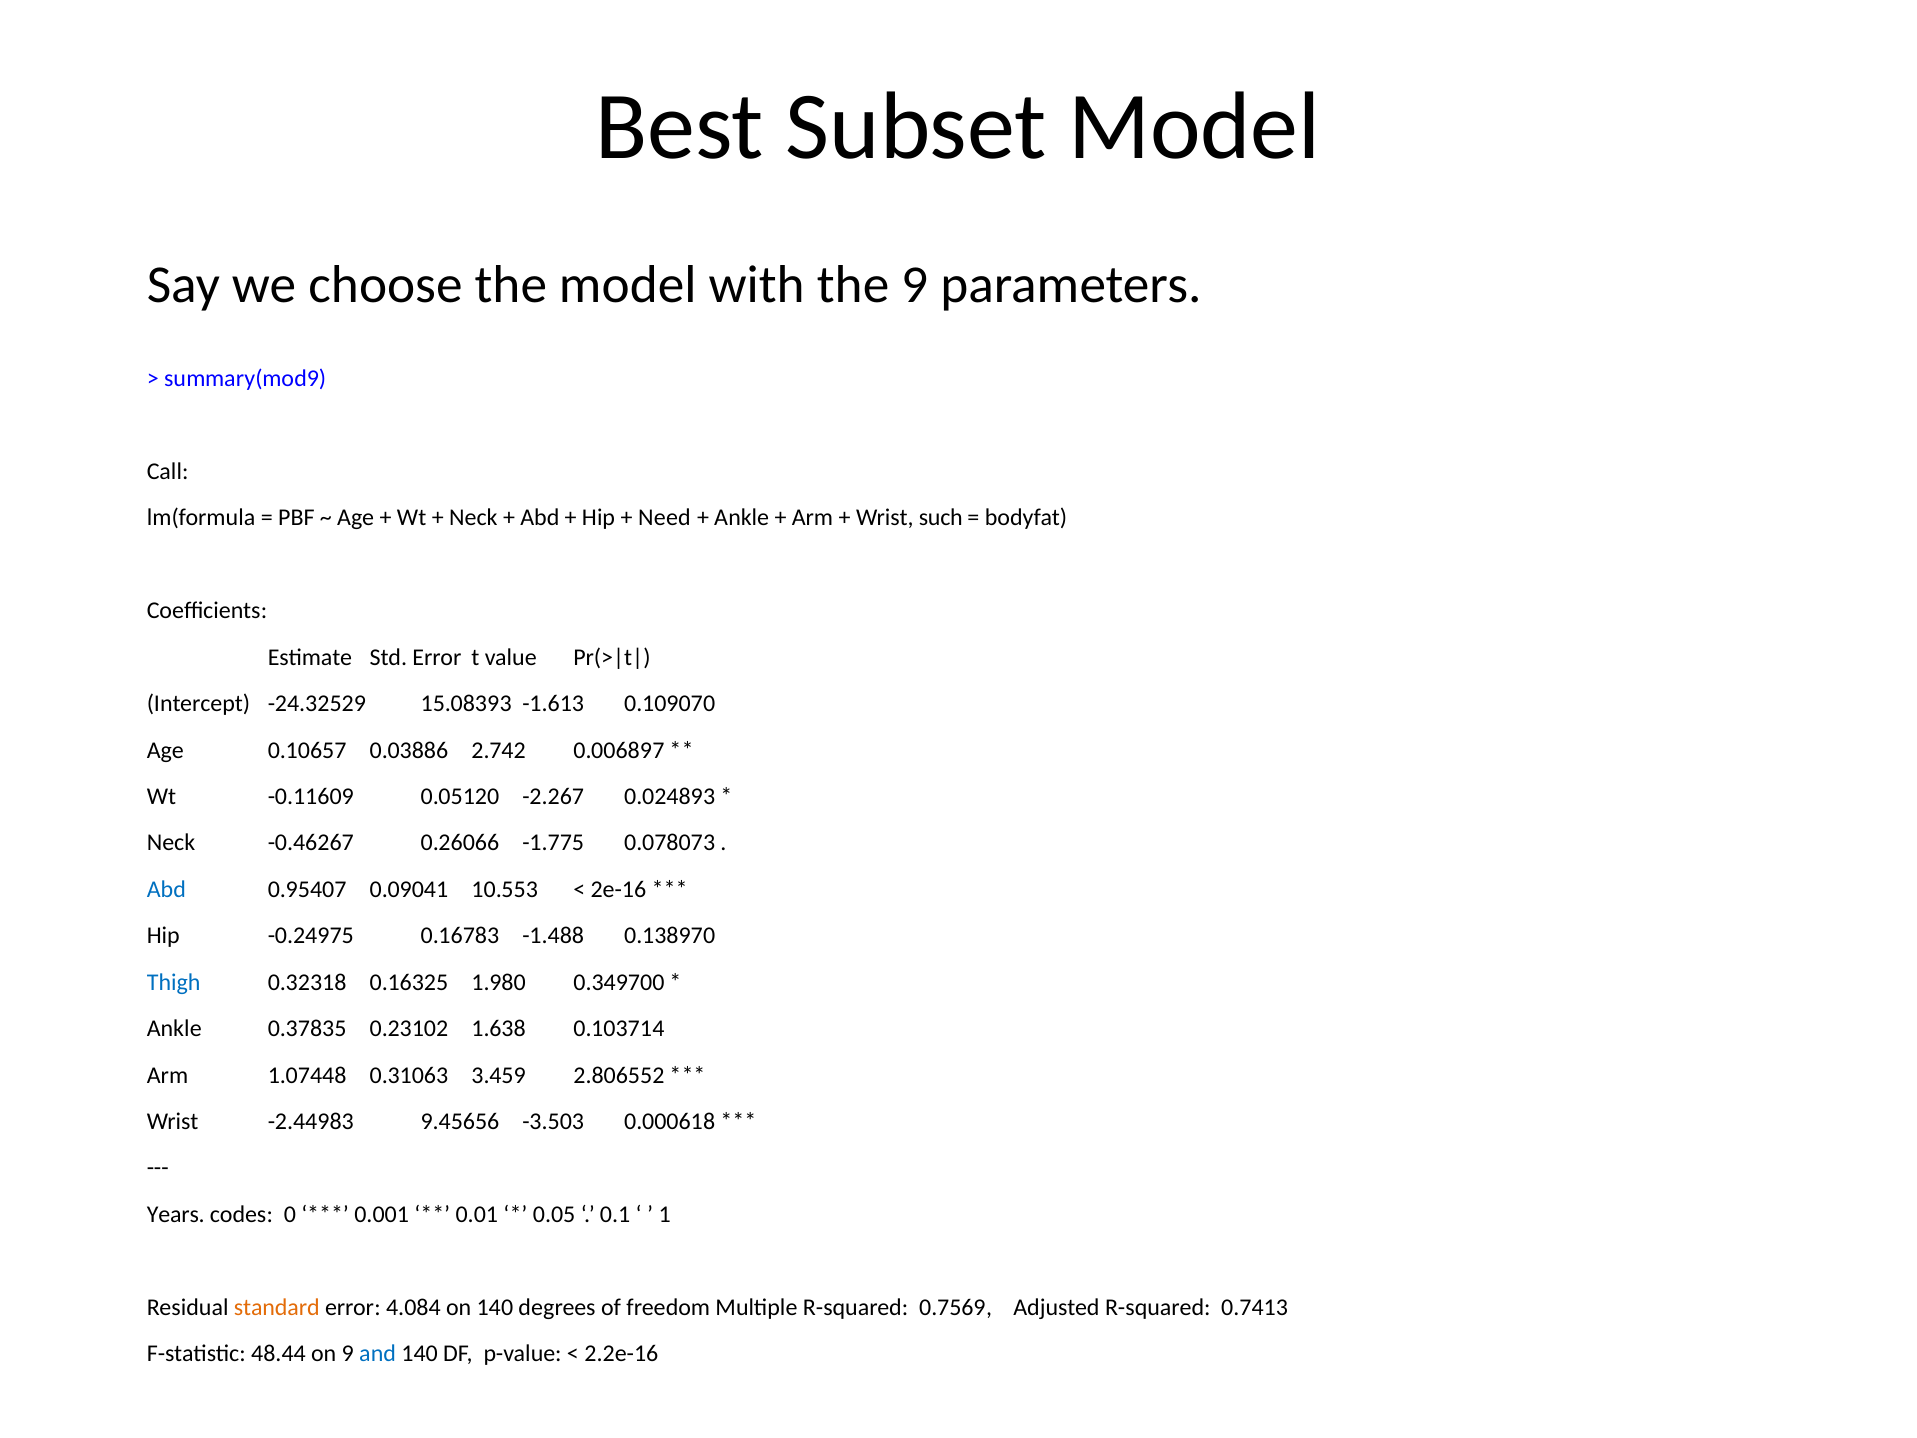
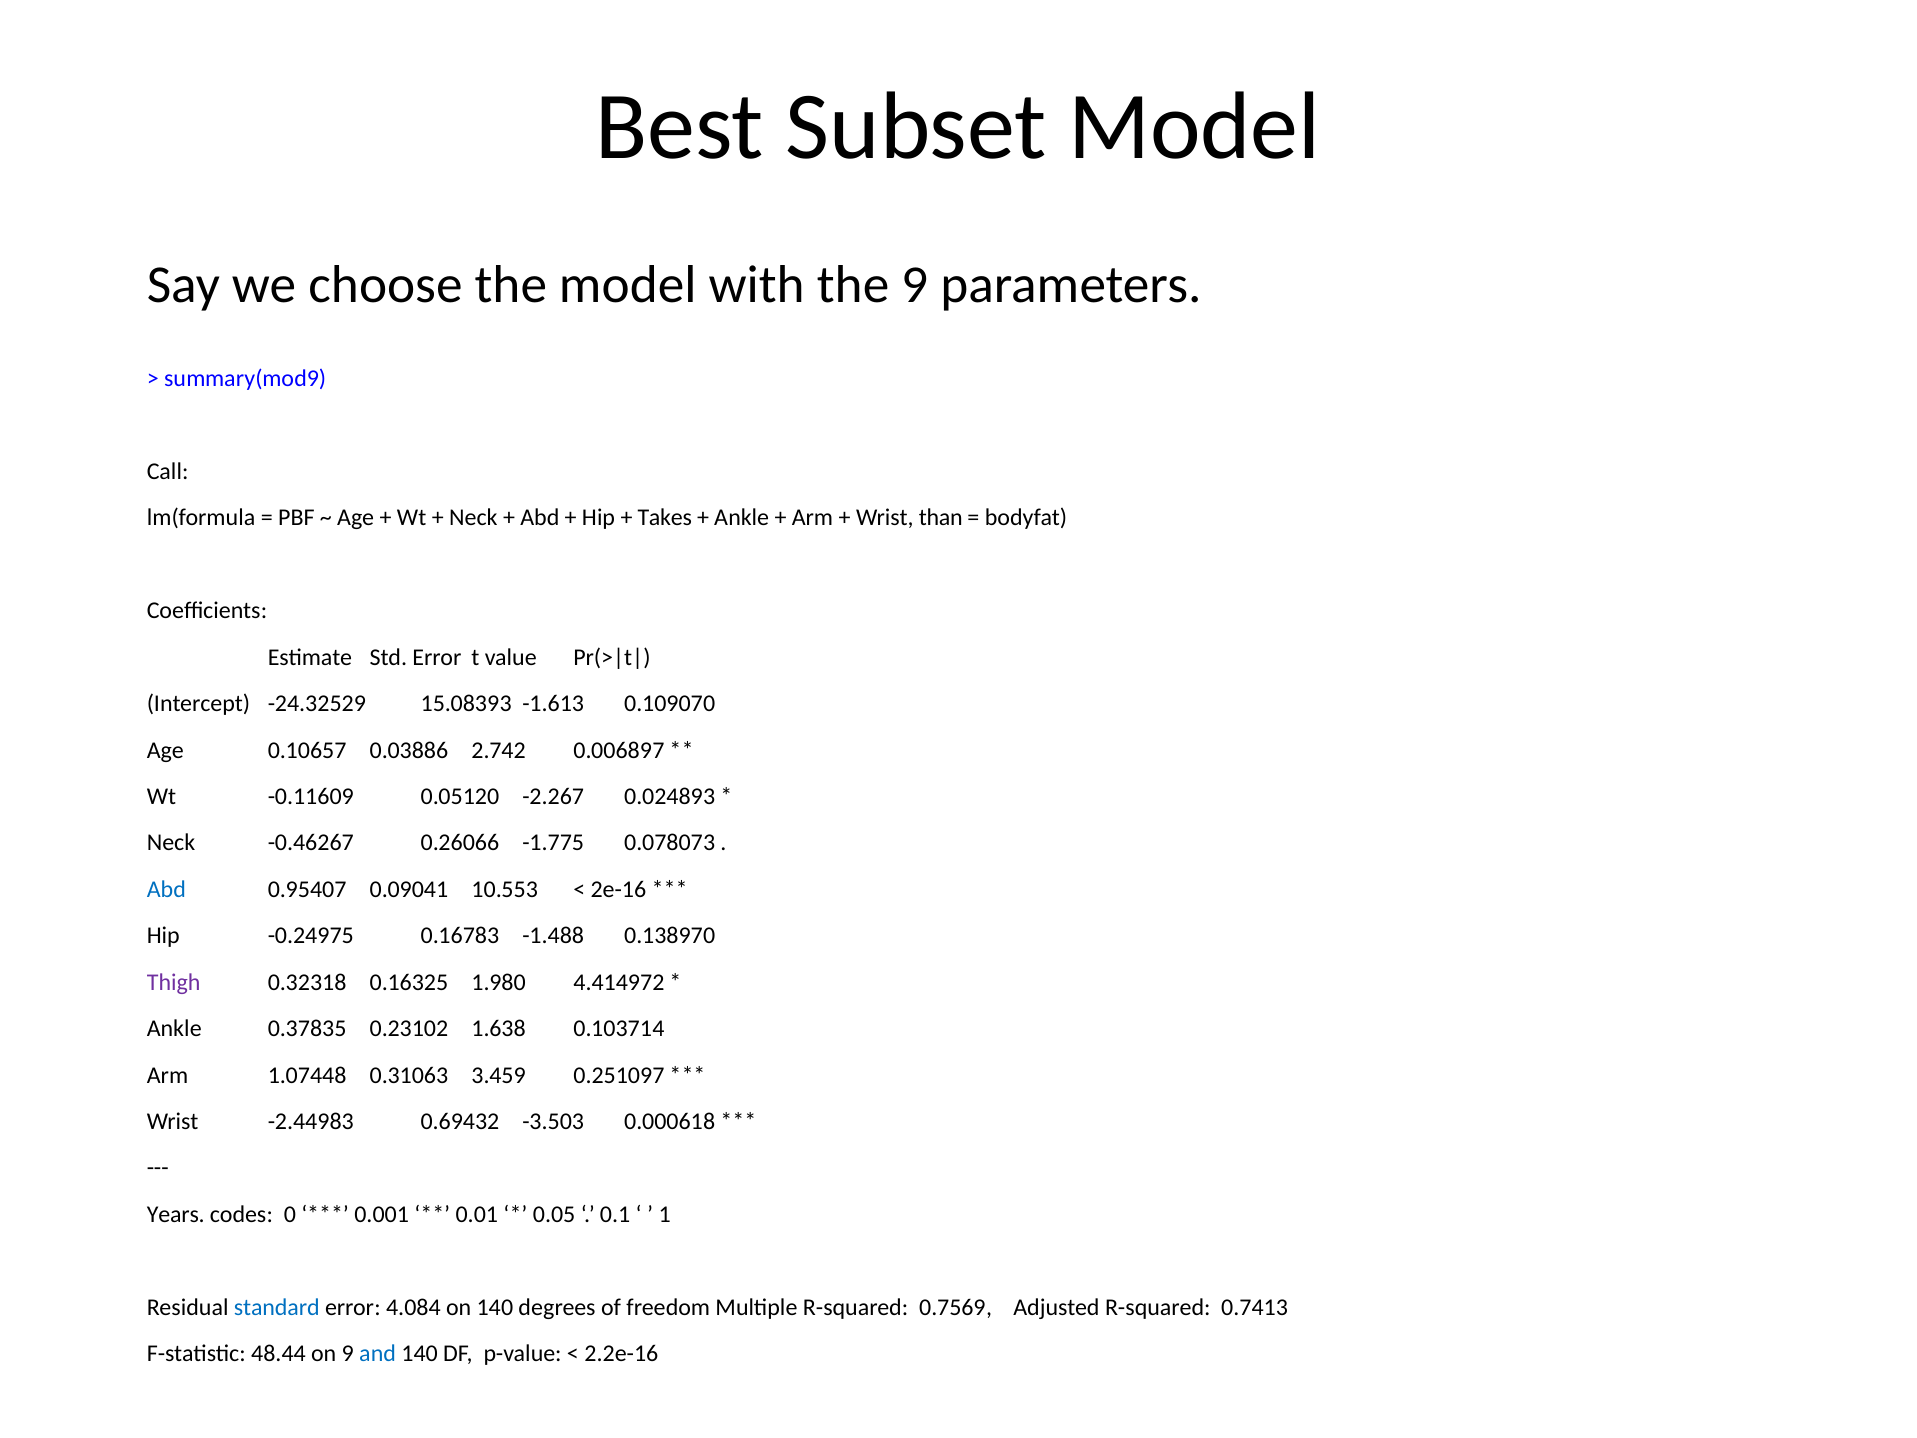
Need: Need -> Takes (665, 518)
such: such -> than (941, 518)
Thigh colour: blue -> purple (174, 982)
0.349700: 0.349700 -> 4.414972 (619, 982)
2.806552: 2.806552 -> 0.251097 (619, 1075)
9.45656: 9.45656 -> 0.69432 (460, 1121)
standard colour: orange -> blue (277, 1307)
